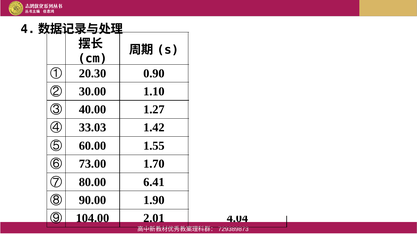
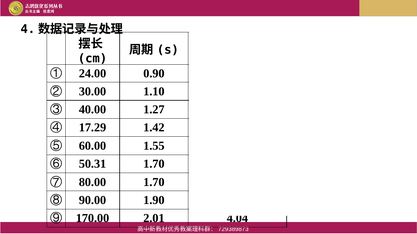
20.30: 20.30 -> 24.00 (93, 74)
33.03: 33.03 -> 17.29 (93, 128)
73.00: 73.00 -> 50.31 (93, 164)
80.00 6.41: 6.41 -> 1.70 (154, 182)
104.00: 104.00 -> 170.00 (93, 219)
